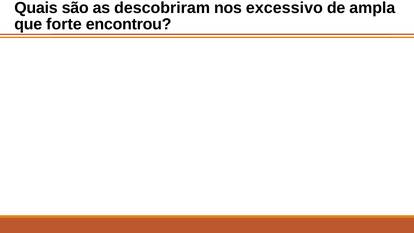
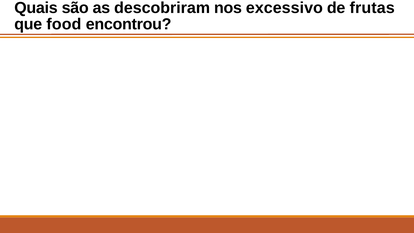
ampla: ampla -> frutas (372, 8)
forte: forte -> food (64, 24)
